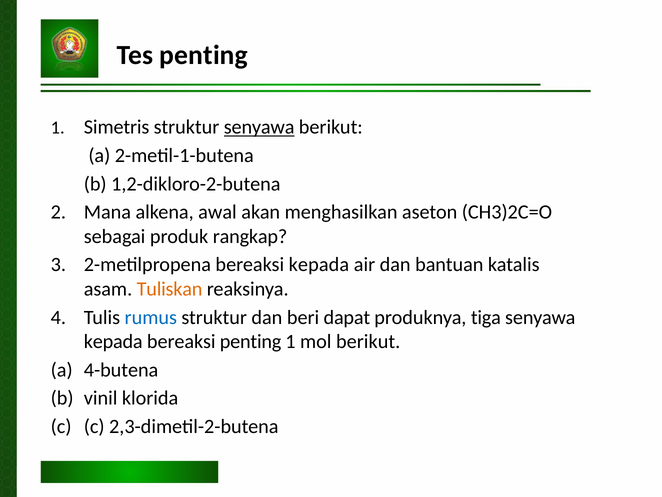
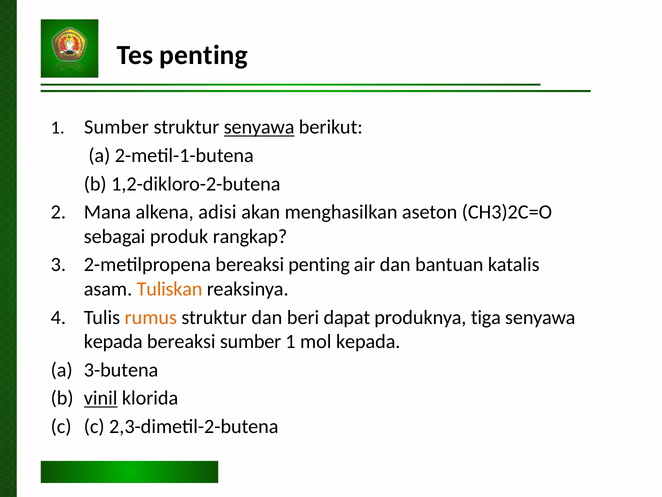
1 Simetris: Simetris -> Sumber (116, 127)
awal: awal -> adisi (217, 212)
bereaksi kepada: kepada -> penting (319, 265)
rumus colour: blue -> orange (151, 317)
bereaksi penting: penting -> sumber (251, 341)
mol berikut: berikut -> kepada (368, 341)
4-butena: 4-butena -> 3-butena (121, 370)
vinil underline: none -> present (101, 398)
